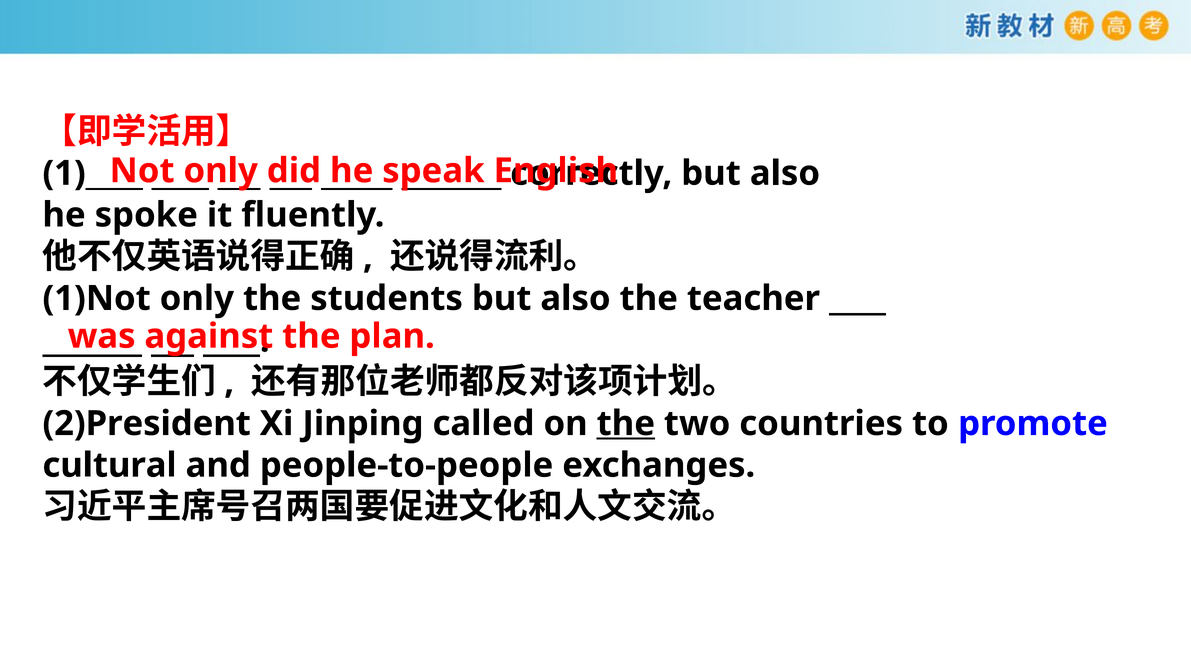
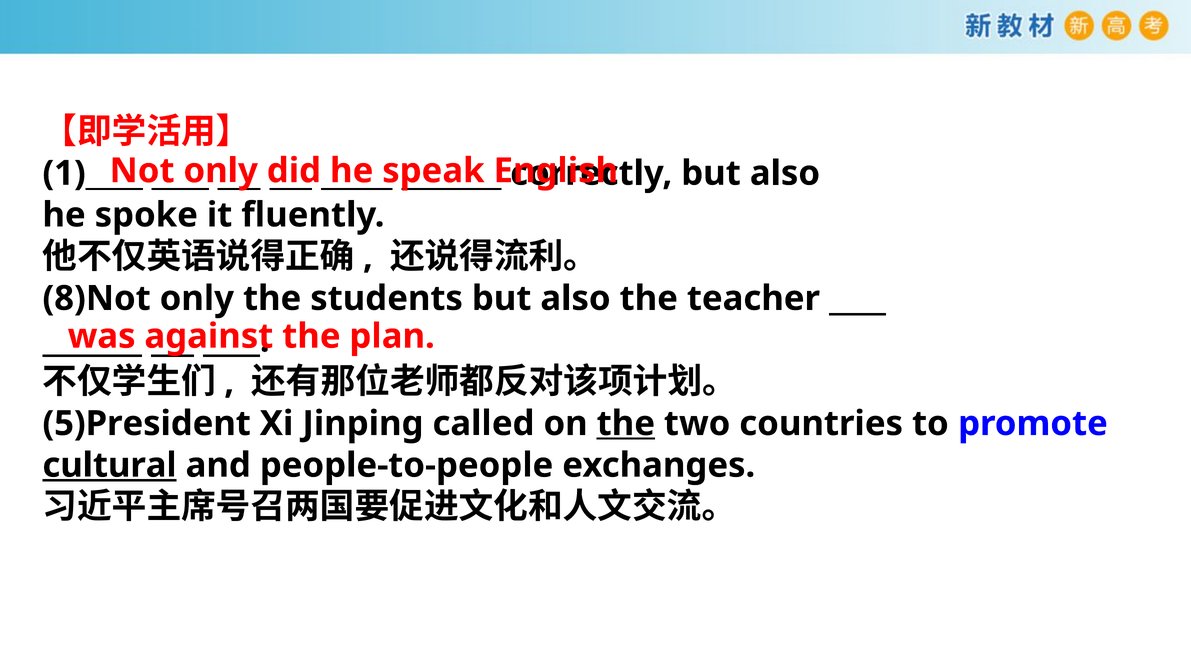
1)Not: 1)Not -> 8)Not (97, 298)
2)President: 2)President -> 5)President (147, 424)
cultural underline: none -> present (110, 465)
